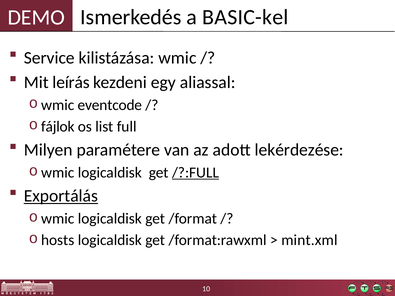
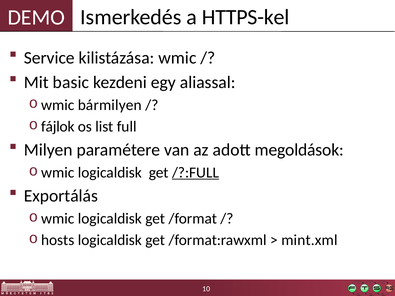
BASIC-kel: BASIC-kel -> HTTPS-kel (246, 17)
leírás: leírás -> basic (71, 82)
eventcode: eventcode -> bármilyen (110, 105)
lekérdezése: lekérdezése -> megoldások (299, 150)
Exportálás underline: present -> none (61, 196)
